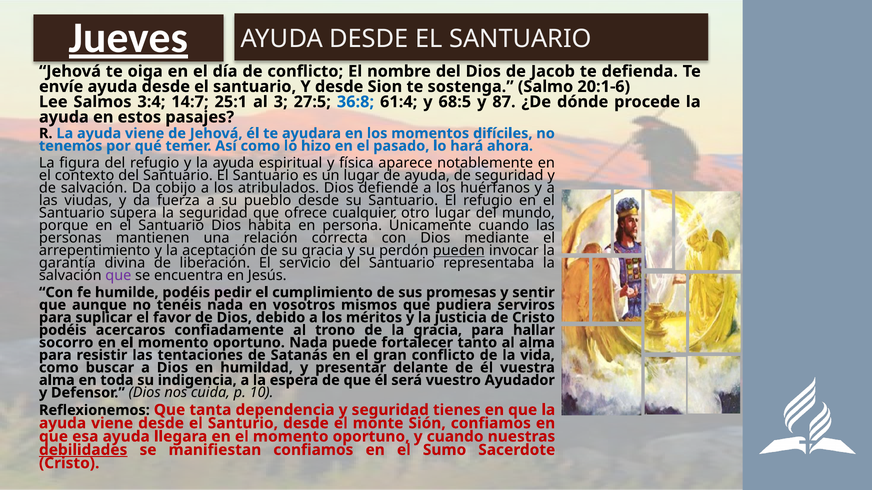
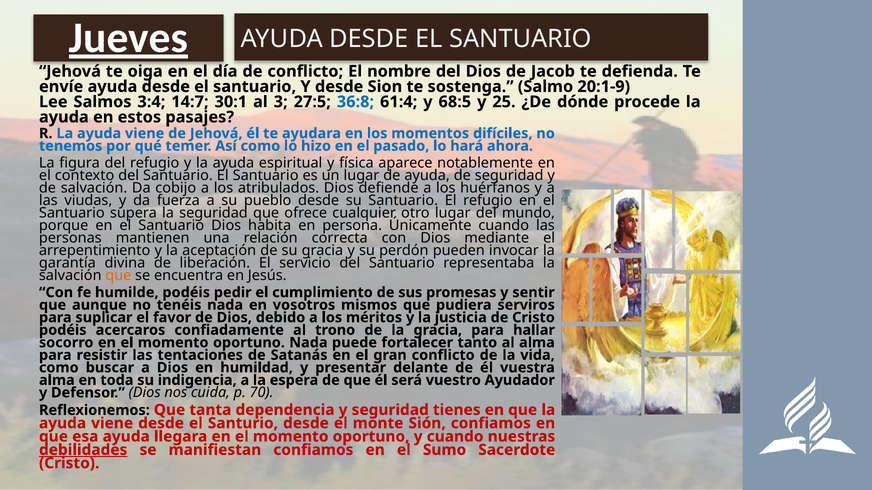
20:1-6: 20:1-6 -> 20:1-9 (604, 87)
25:1: 25:1 -> 30:1 (231, 102)
87: 87 -> 25 (504, 102)
pueden underline: present -> none (459, 251)
que colour: purple -> orange (118, 276)
10: 10 -> 70 (261, 393)
